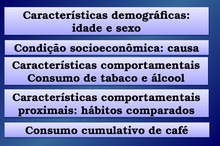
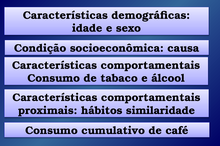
comparados: comparados -> similaridade (161, 111)
